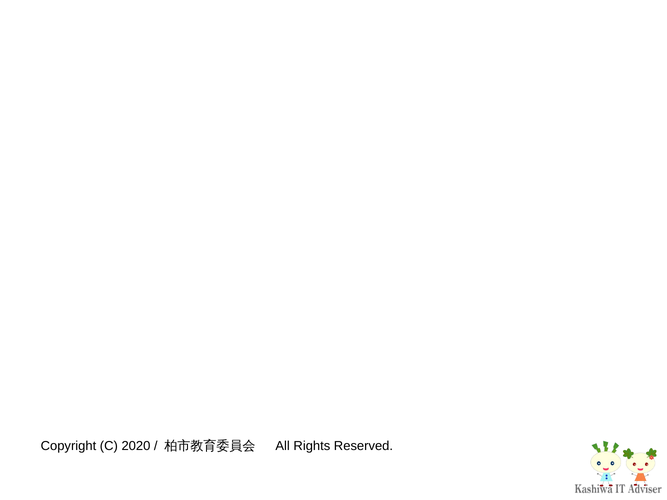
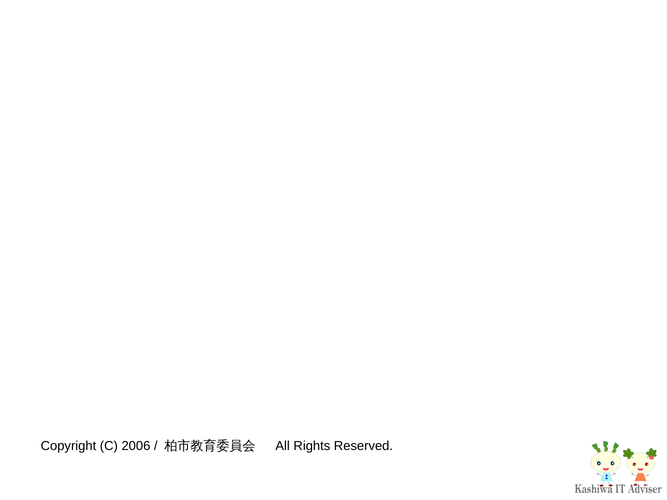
2020: 2020 -> 2006 (136, 446)
